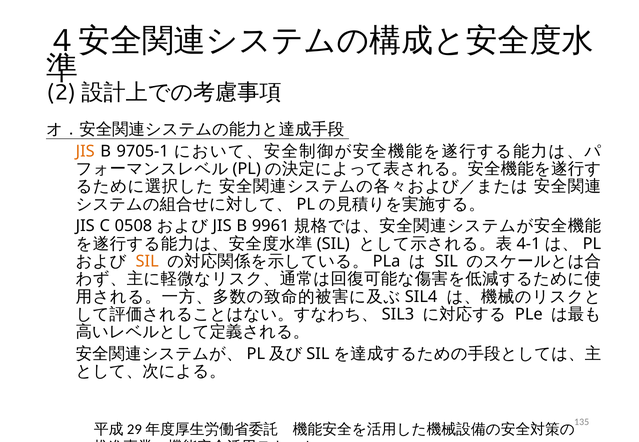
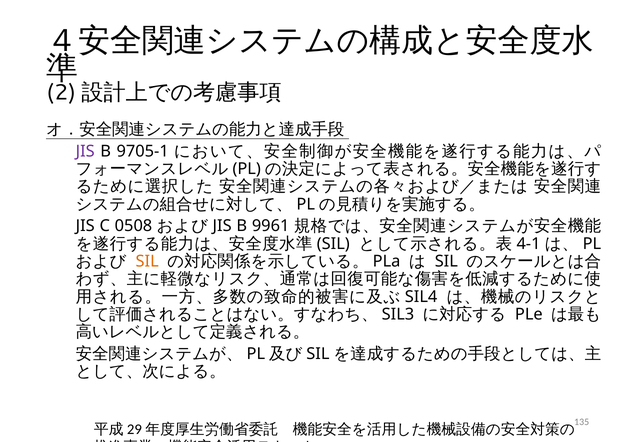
JIS colour: orange -> purple (85, 151)
